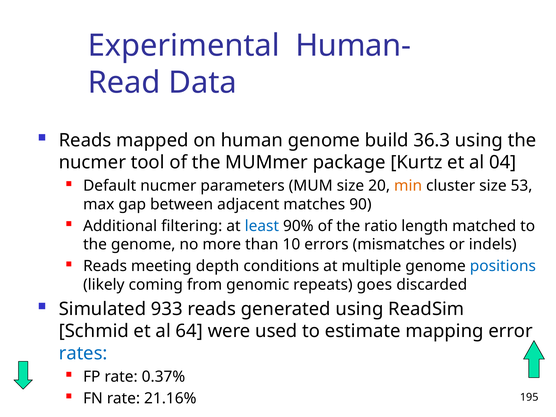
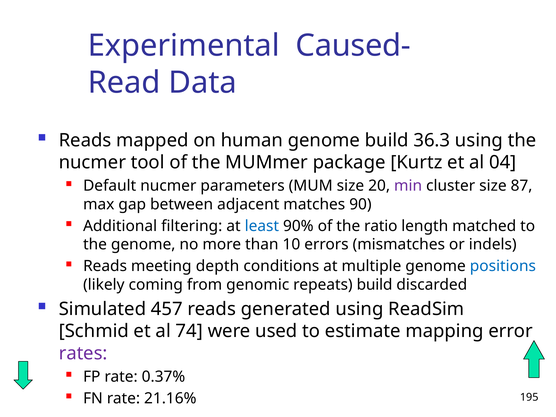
Human-: Human- -> Caused- (353, 46)
min colour: orange -> purple (408, 186)
53: 53 -> 87 (522, 186)
repeats goes: goes -> build (375, 285)
933: 933 -> 457 (167, 309)
64: 64 -> 74 (189, 331)
rates colour: blue -> purple (83, 353)
